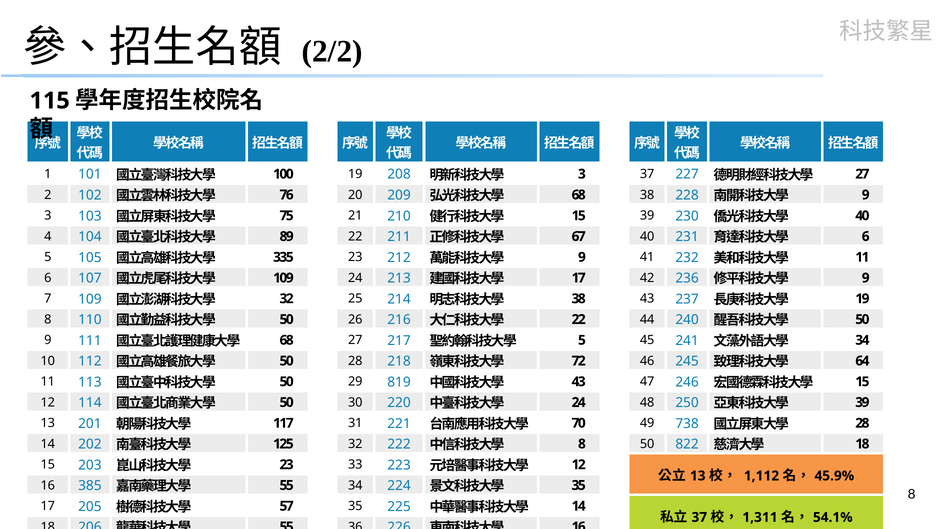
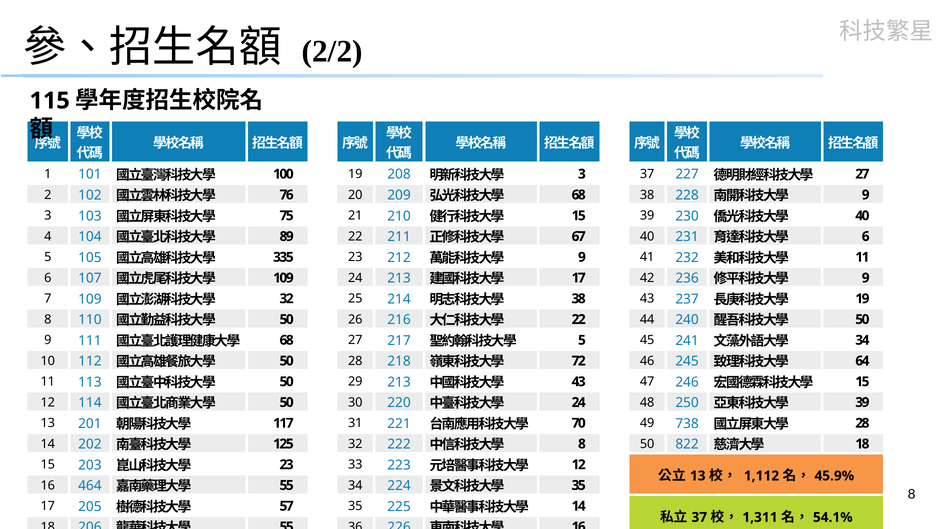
29 819: 819 -> 213 (399, 382)
385: 385 -> 464 (90, 486)
